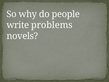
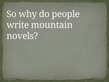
problems: problems -> mountain (52, 25)
